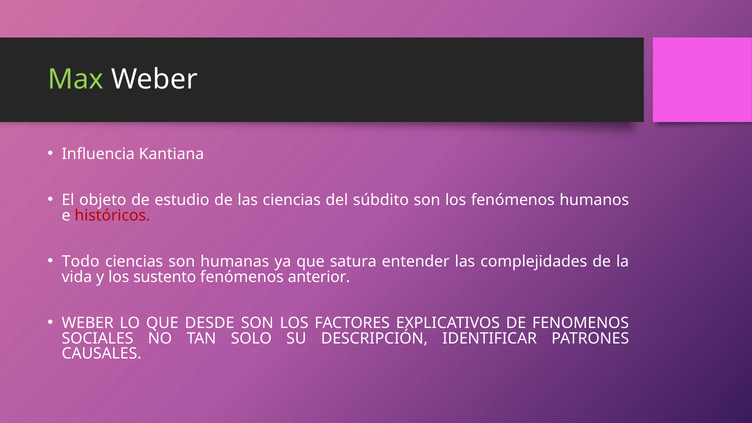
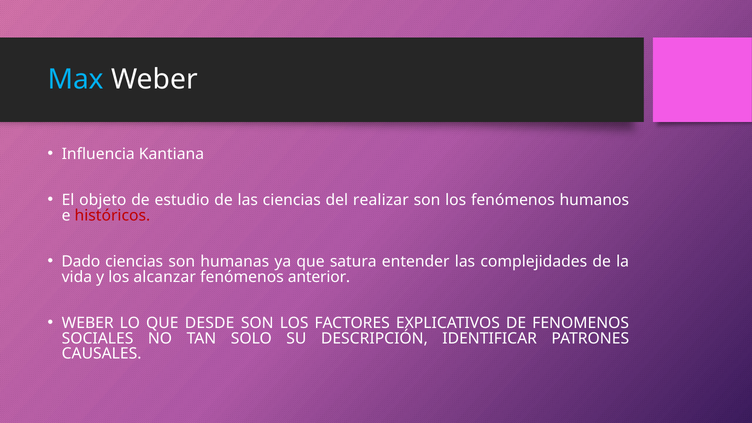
Max colour: light green -> light blue (76, 80)
súbdito: súbdito -> realizar (381, 200)
Todo: Todo -> Dado (81, 262)
sustento: sustento -> alcanzar (165, 277)
